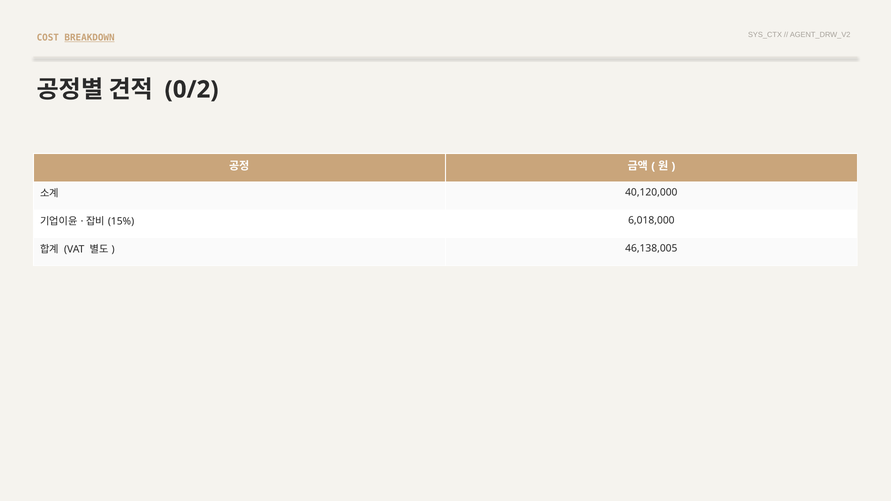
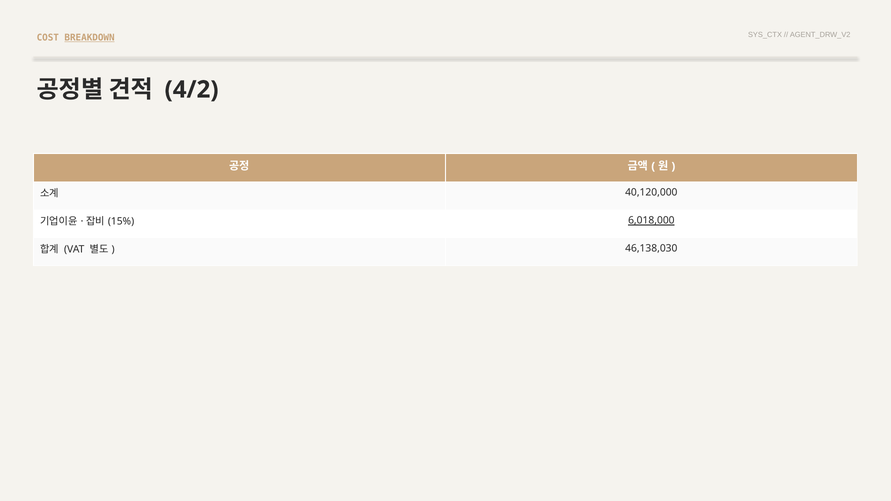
0/2: 0/2 -> 4/2 (192, 90)
6,018,000 underline: none -> present (651, 221)
46,138,005: 46,138,005 -> 46,138,030 (651, 249)
